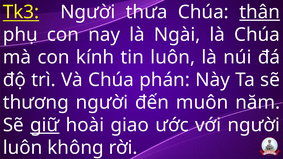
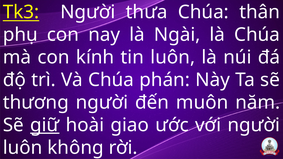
thân underline: present -> none (260, 12)
